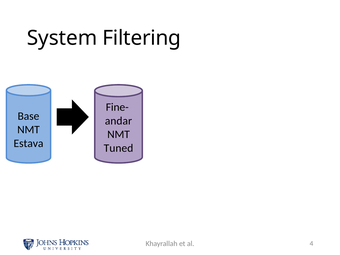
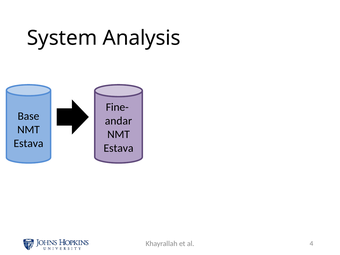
Filtering: Filtering -> Analysis (142, 38)
Tuned: Tuned -> Estava (119, 148)
